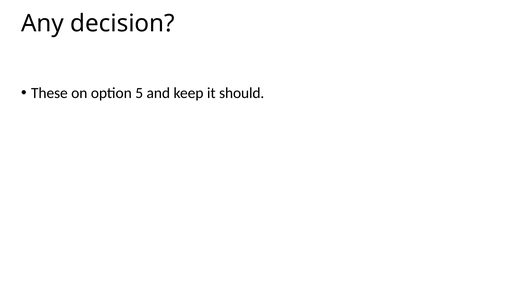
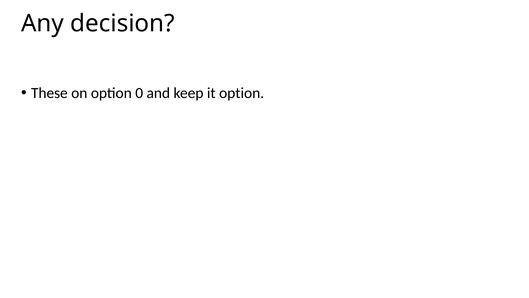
5: 5 -> 0 (139, 93)
it should: should -> option (242, 93)
